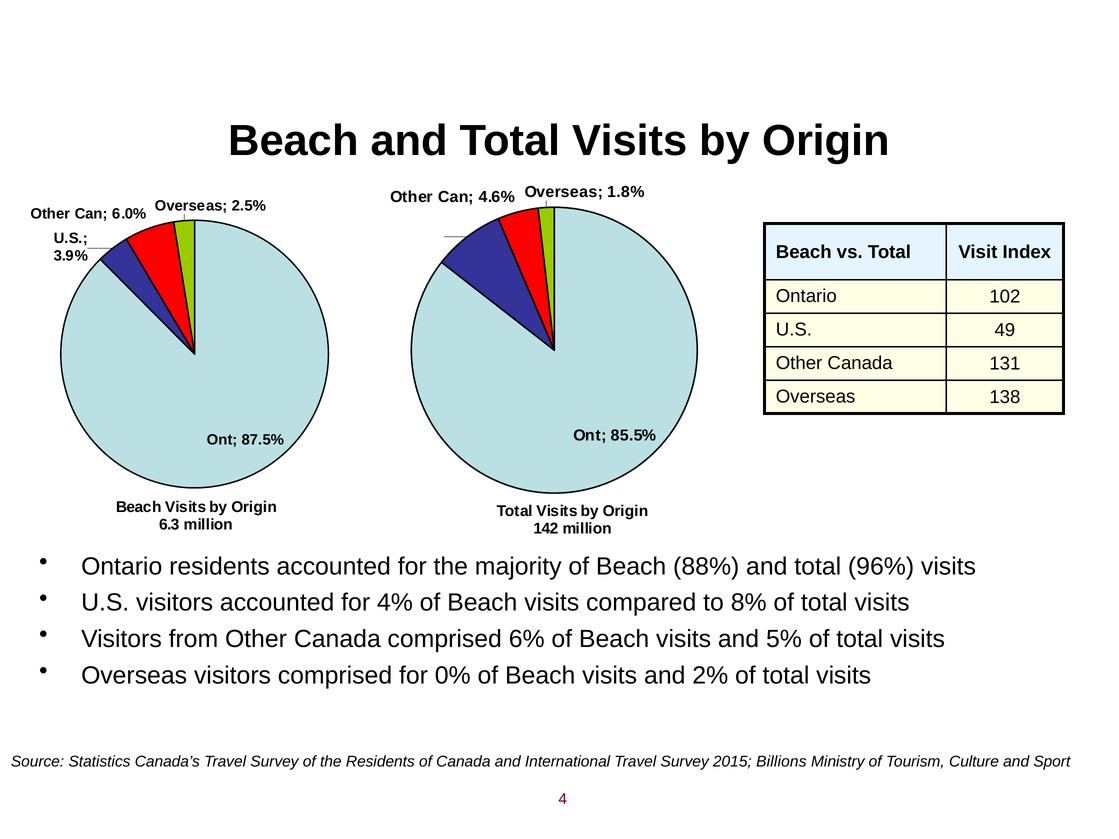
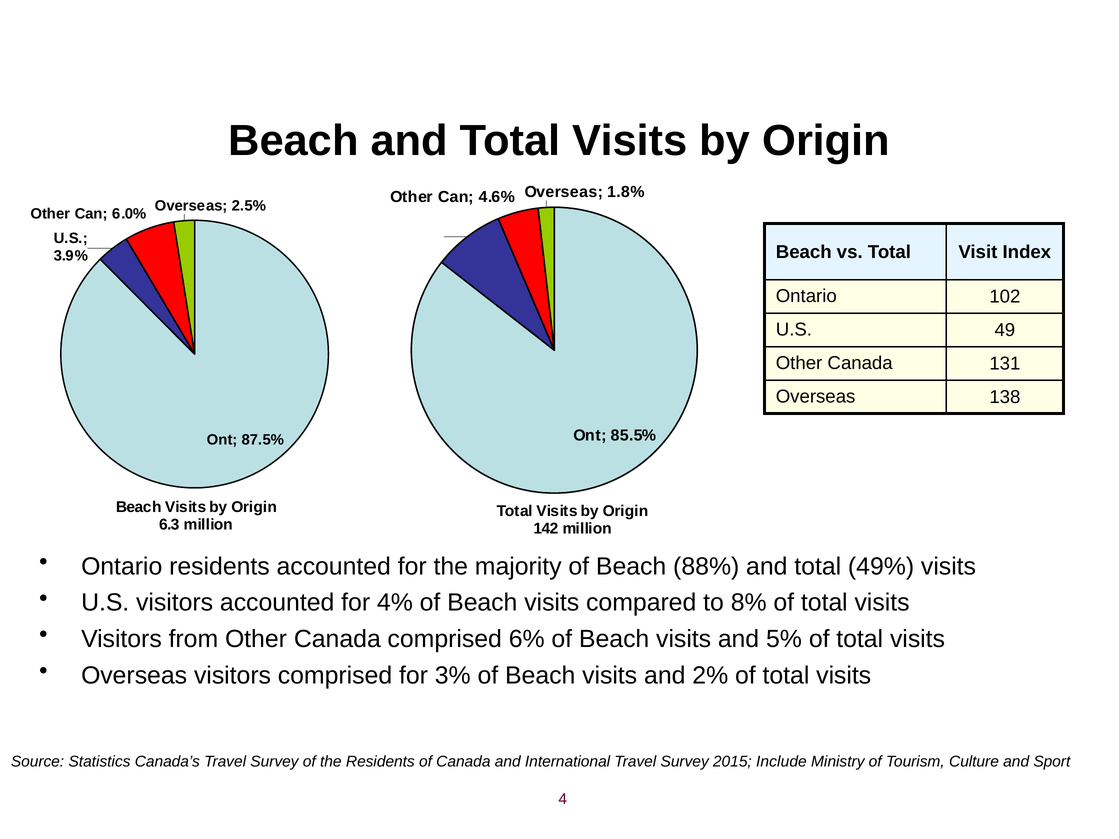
96%: 96% -> 49% (881, 567)
0%: 0% -> 3% (453, 676)
Billions: Billions -> Include (781, 762)
